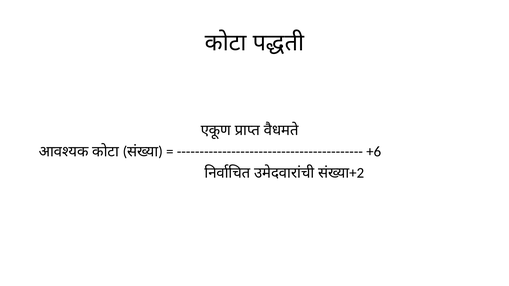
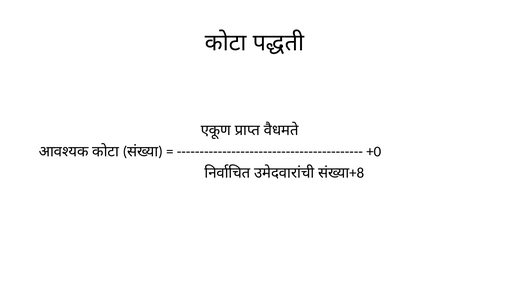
+6: +6 -> +0 (374, 152)
+2: +2 -> +8 (357, 173)
